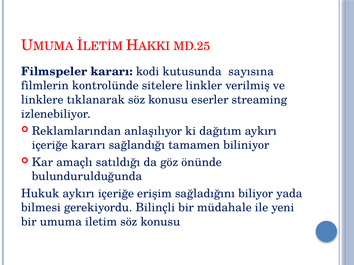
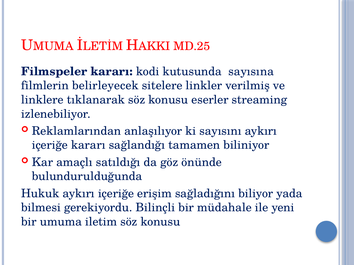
kontrolünde: kontrolünde -> belirleyecek (105, 86)
dağıtım: dağıtım -> sayısını (221, 131)
